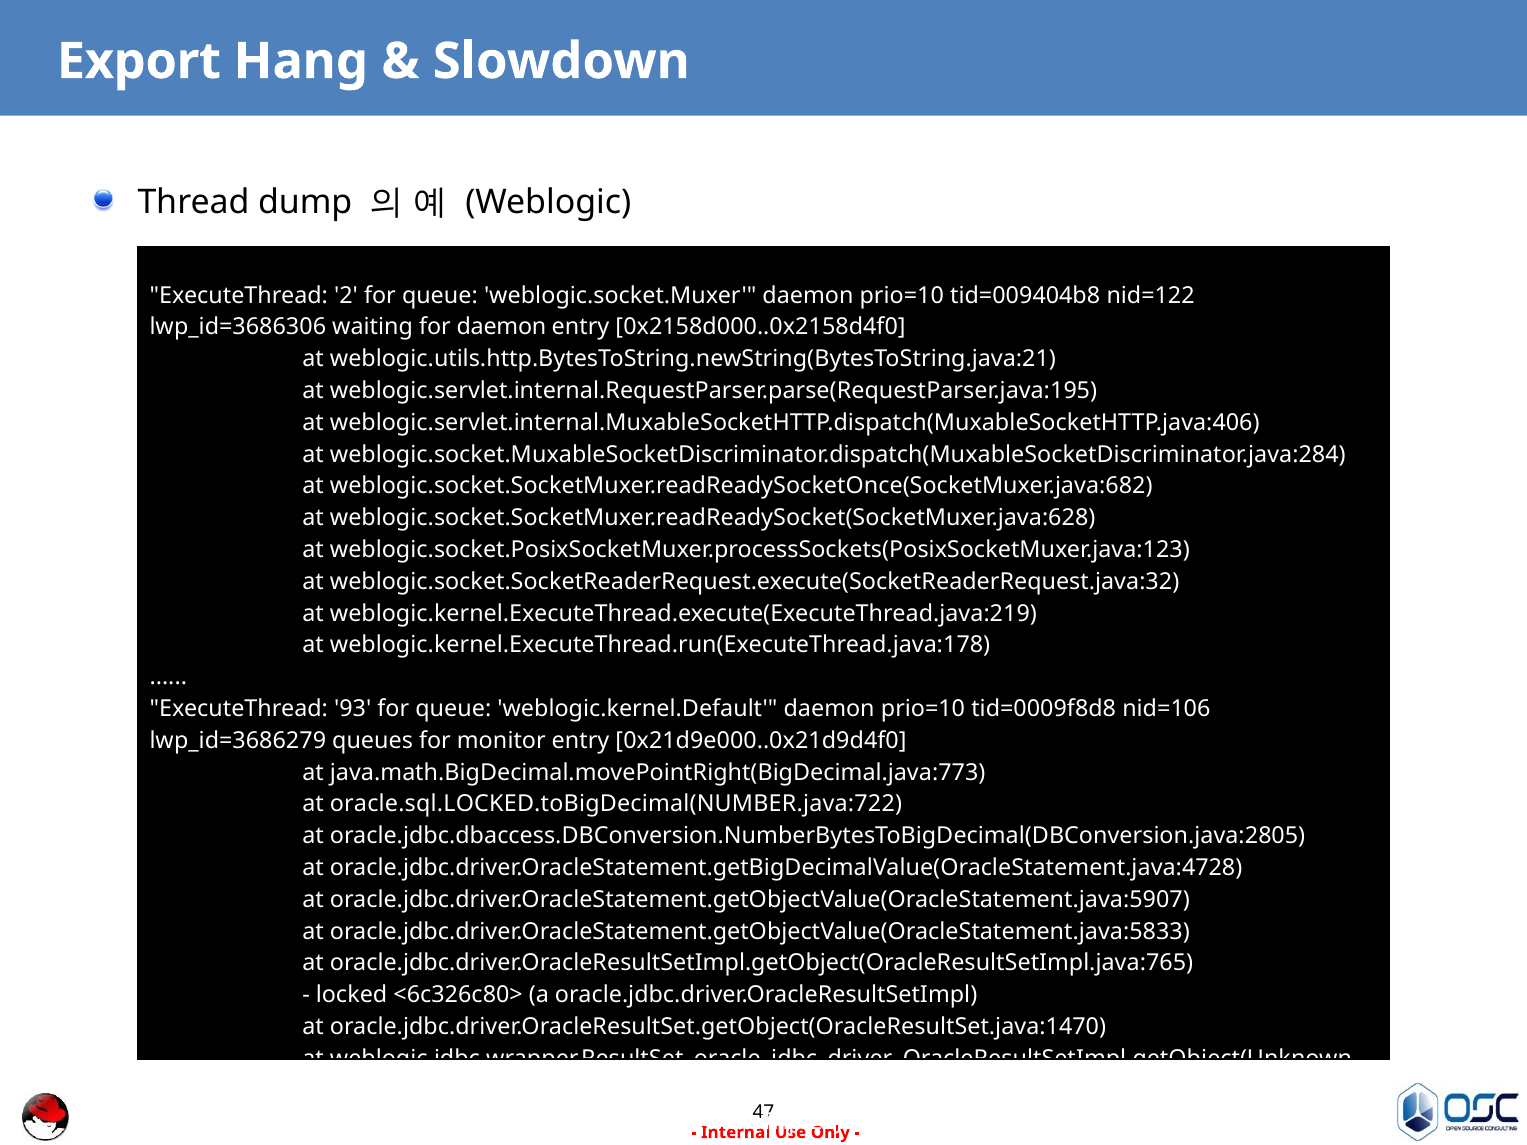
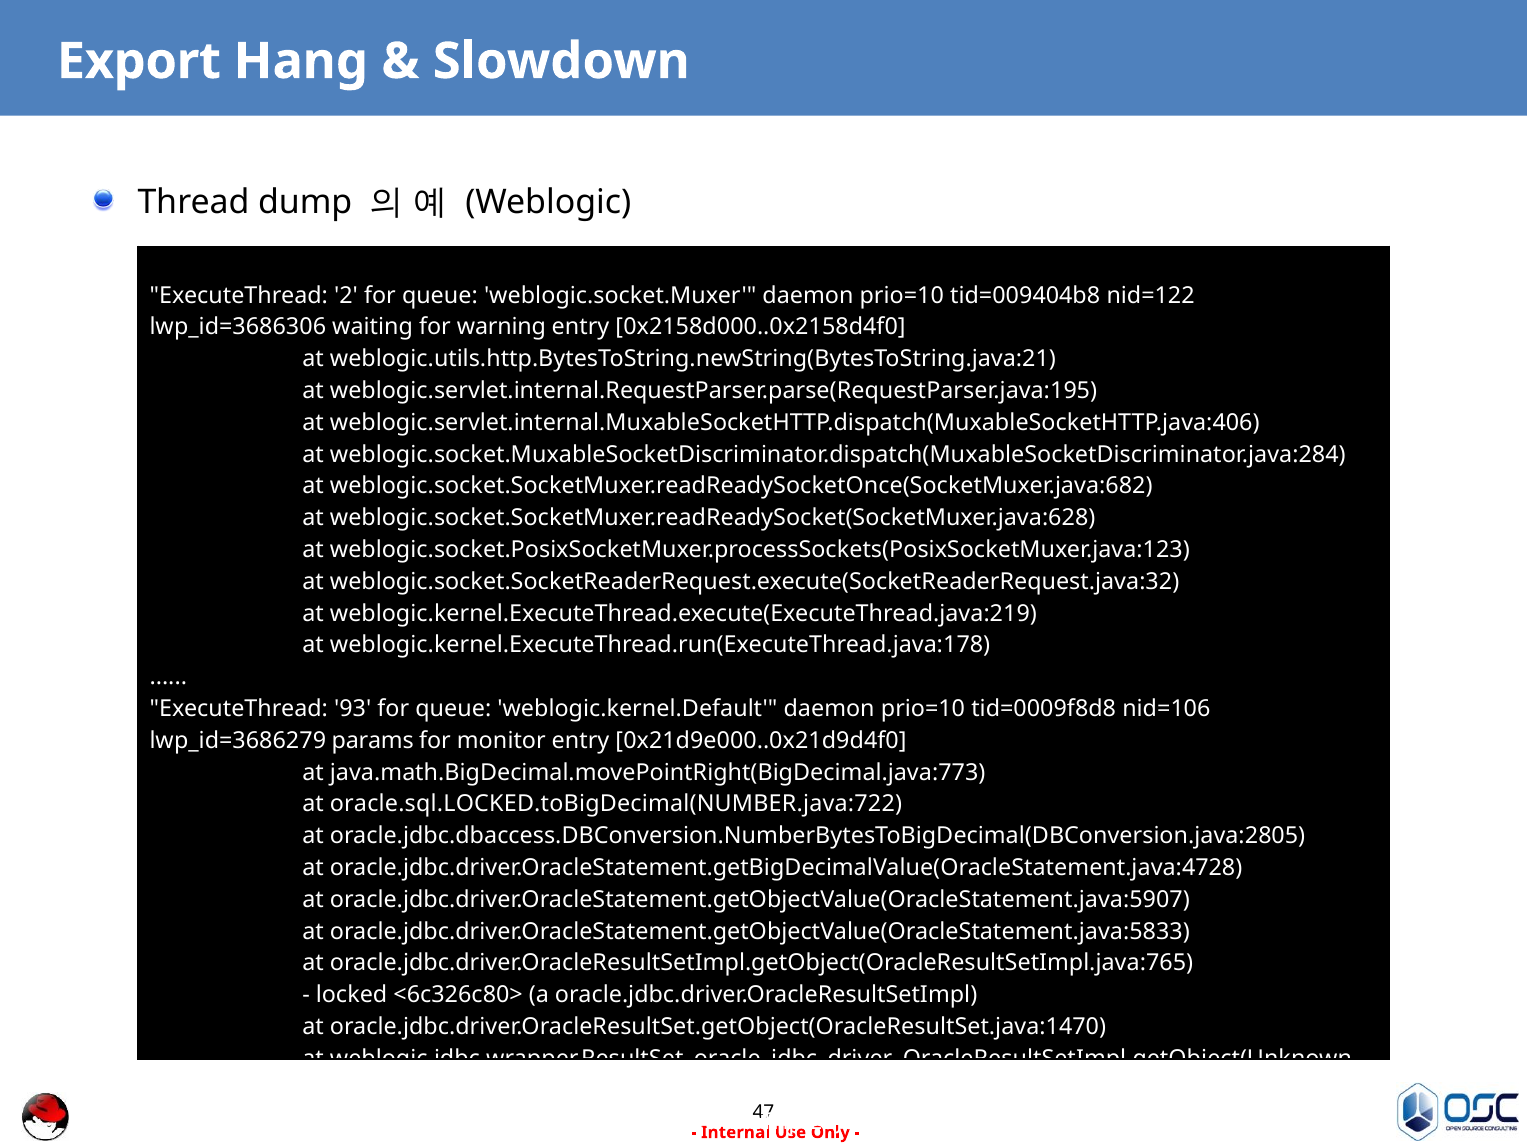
for daemon: daemon -> warning (501, 327)
queues: queues -> params (373, 741)
